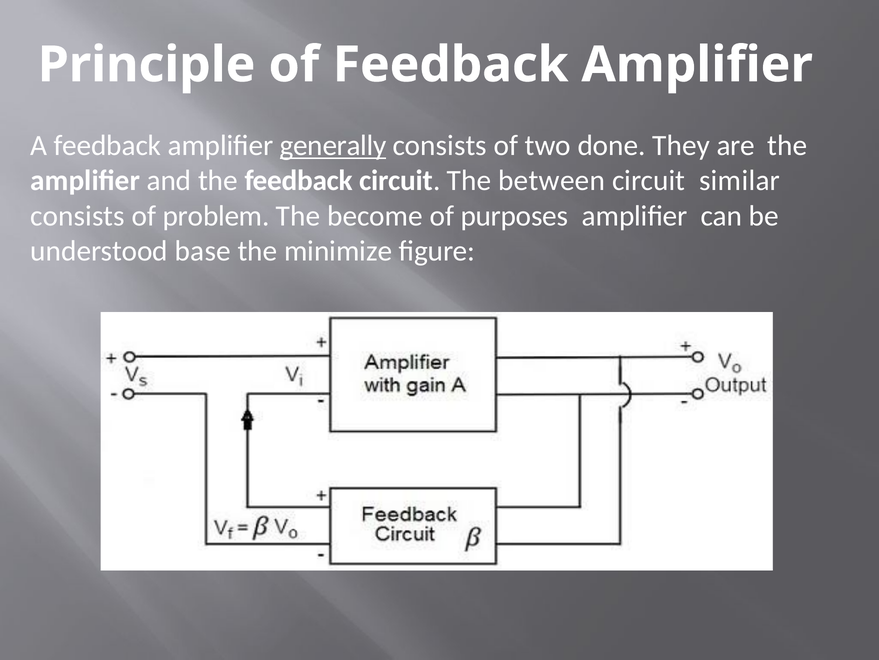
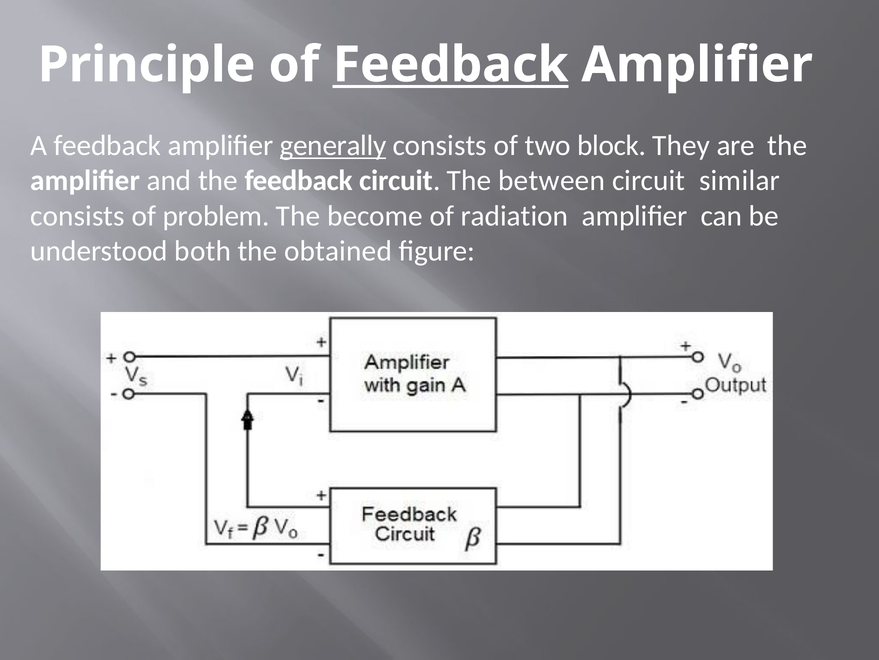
Feedback underline: none -> present (451, 65)
done: done -> block (612, 145)
purposes: purposes -> radiation (514, 216)
base: base -> both (203, 251)
minimize: minimize -> obtained (338, 251)
